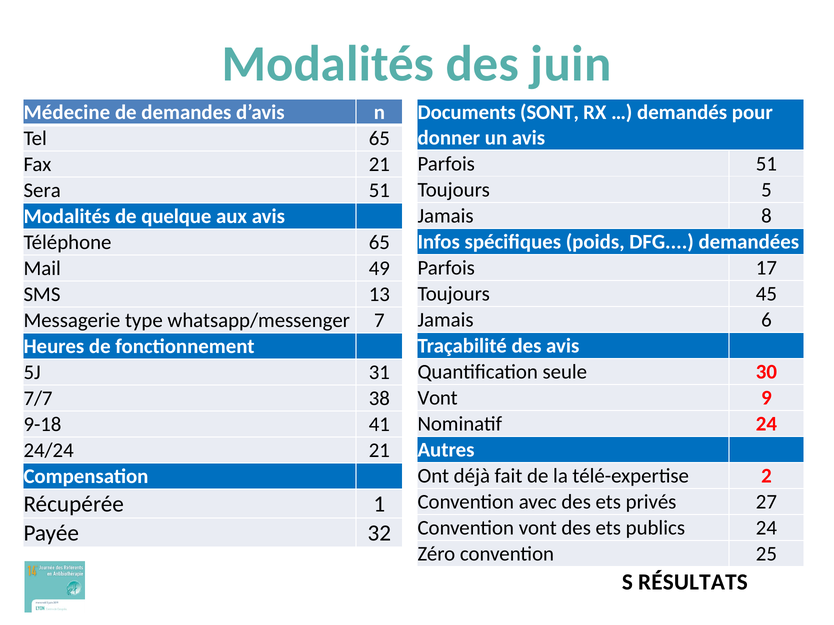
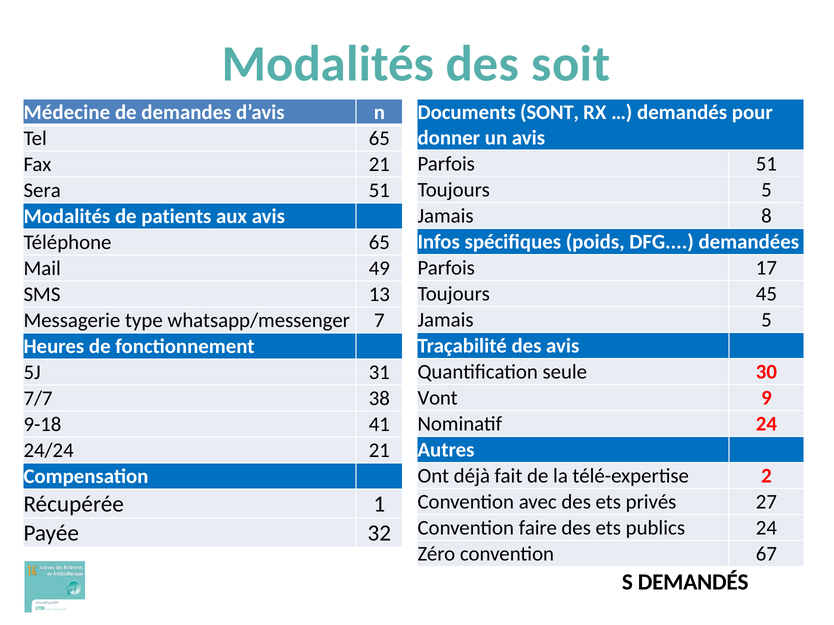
juin: juin -> soit (571, 64)
quelque: quelque -> patients (176, 217)
Jamais 6: 6 -> 5 (766, 320)
Convention vont: vont -> faire (538, 528)
25: 25 -> 67 (766, 554)
S RÉSULTATS: RÉSULTATS -> DEMANDÉS (693, 582)
